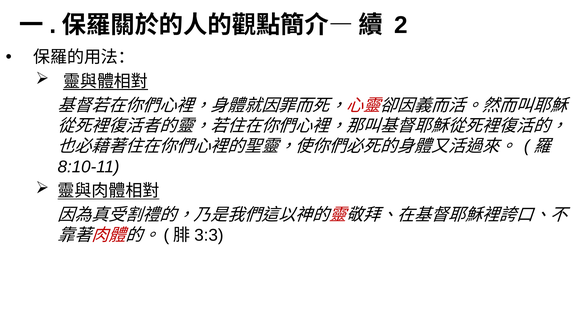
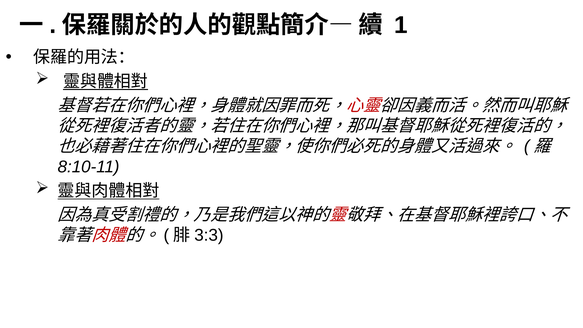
2: 2 -> 1 (401, 25)
